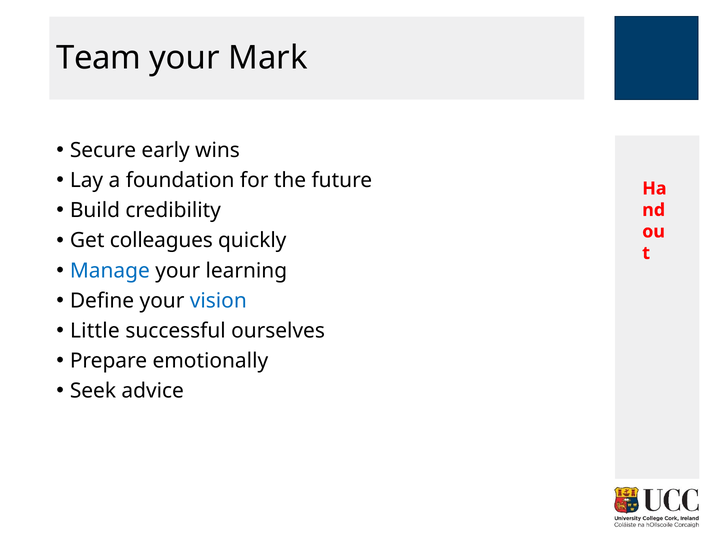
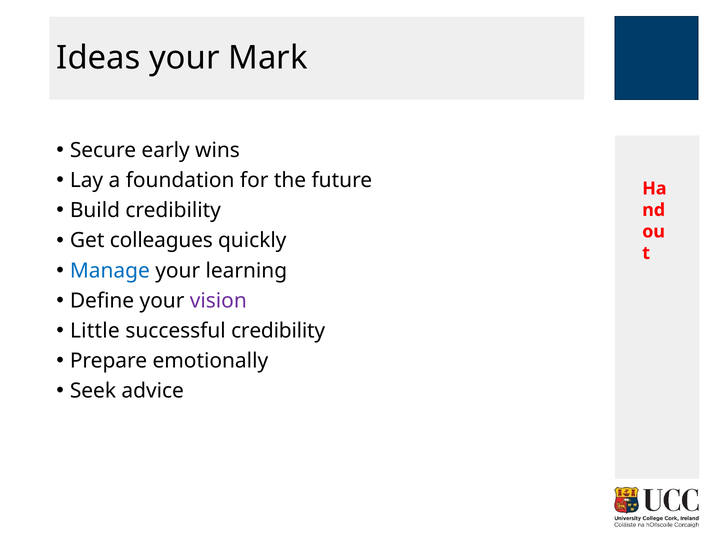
Team: Team -> Ideas (99, 58)
vision colour: blue -> purple (218, 301)
successful ourselves: ourselves -> credibility (278, 331)
